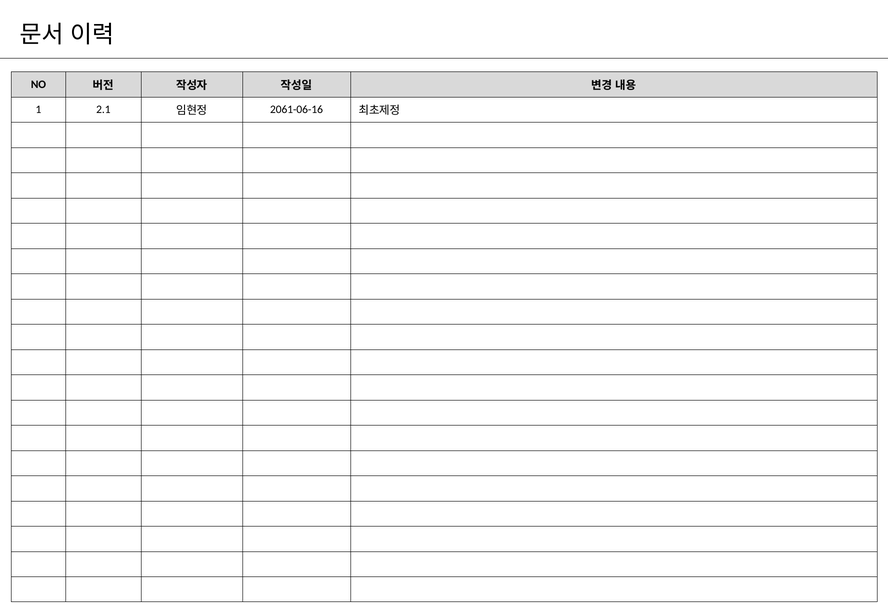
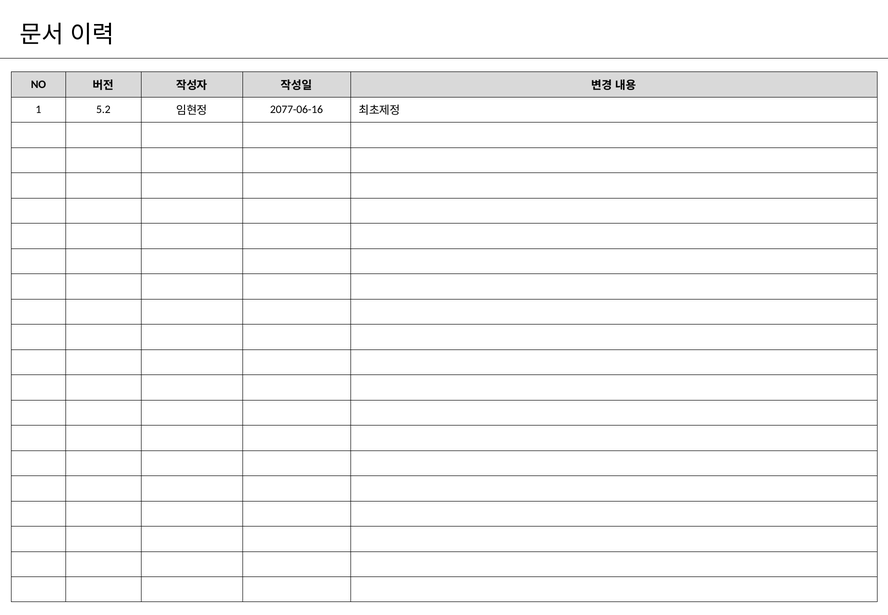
2.1: 2.1 -> 5.2 (103, 110)
2061-06-16: 2061-06-16 -> 2077-06-16 (296, 110)
